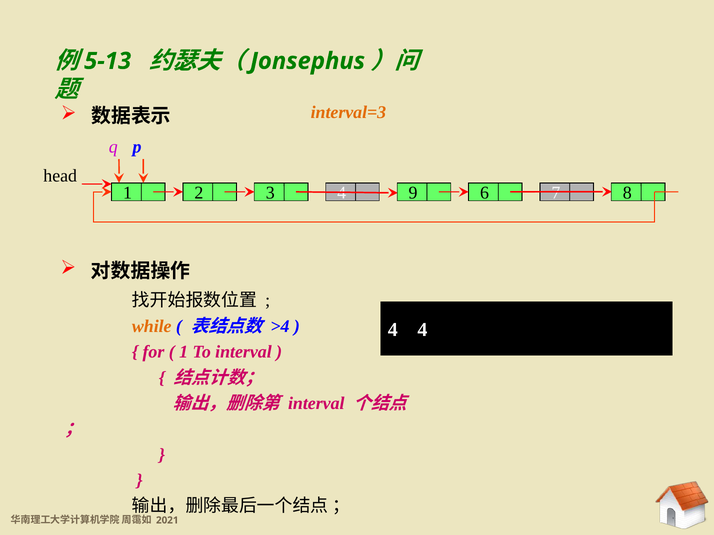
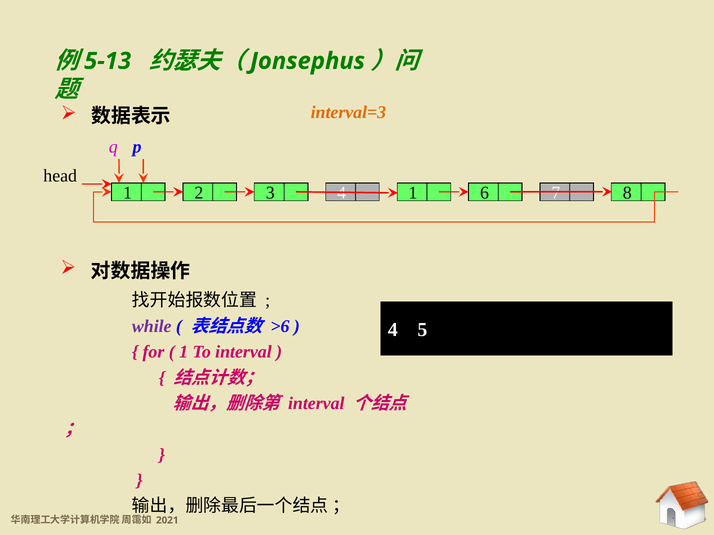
4 9: 9 -> 1 (413, 193)
while colour: orange -> purple (152, 327)
>4: >4 -> >6 (280, 327)
4 4: 4 -> 5 (422, 330)
